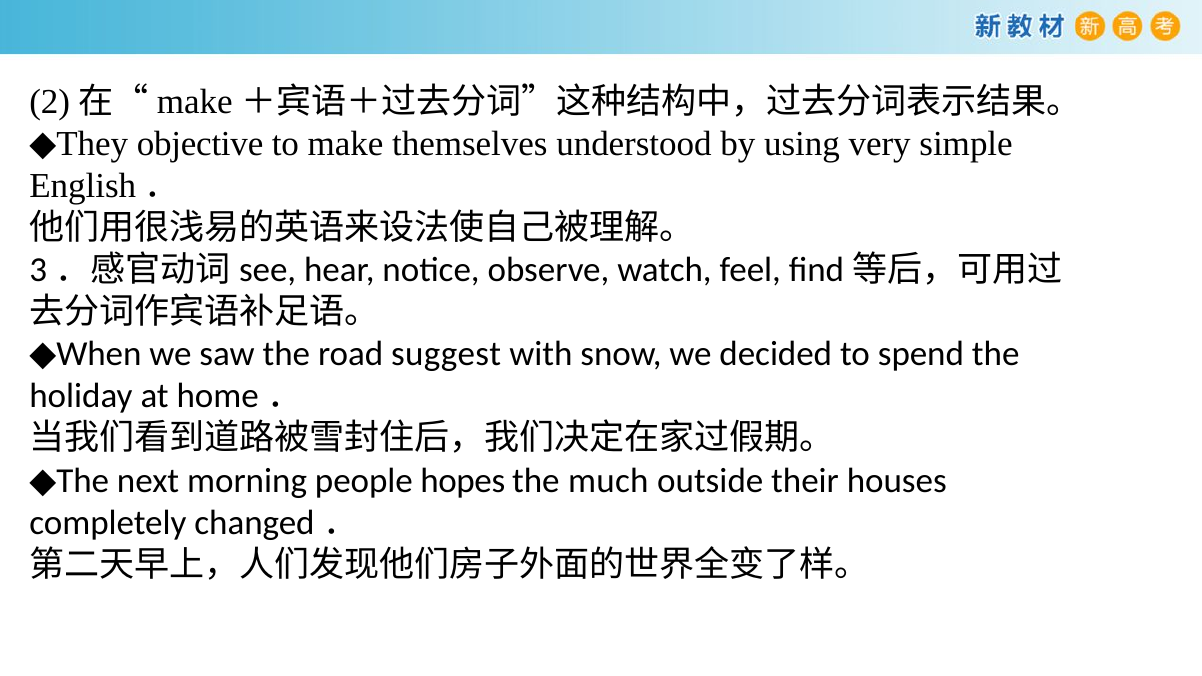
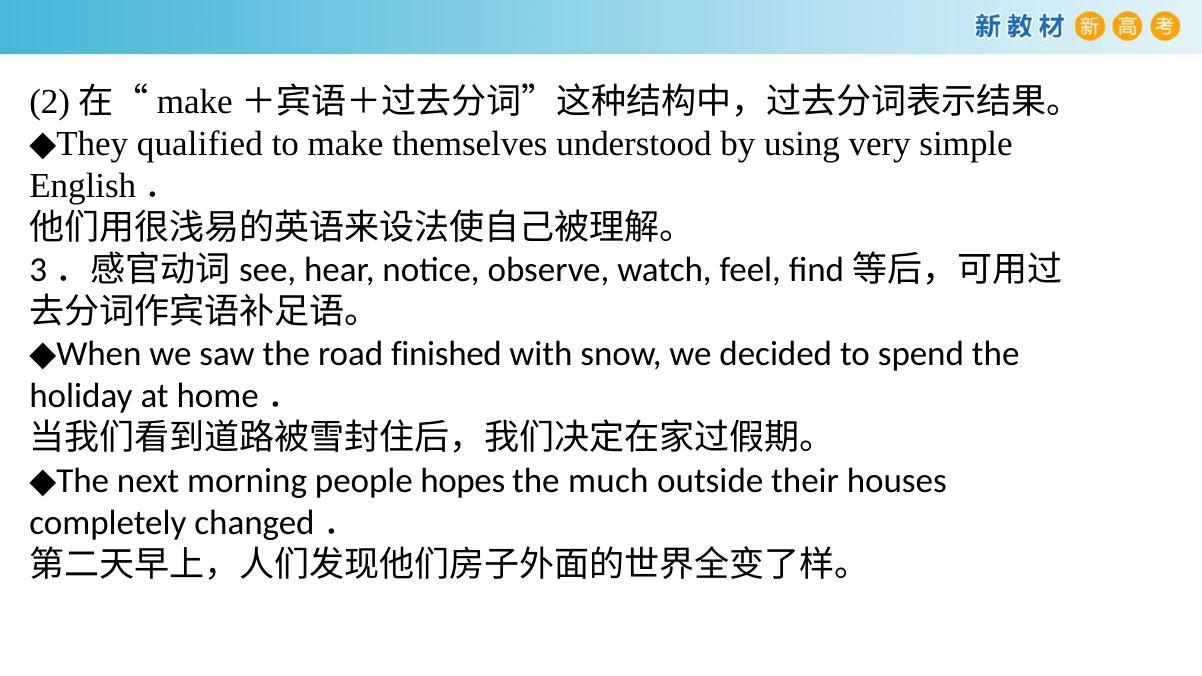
objective: objective -> qualified (200, 144)
suggest: suggest -> finished (446, 354)
